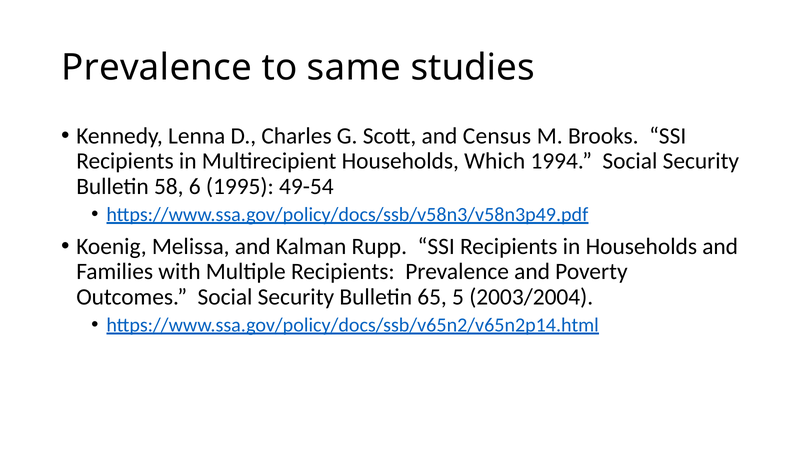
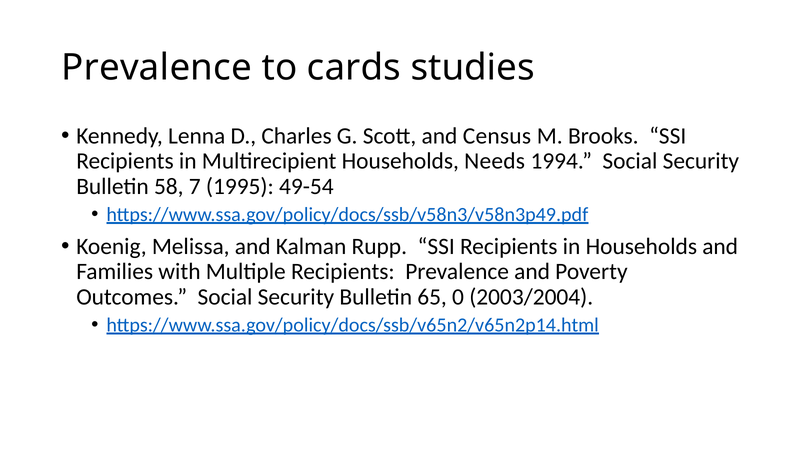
same: same -> cards (354, 67)
Which: Which -> Needs (495, 161)
6: 6 -> 7 (195, 186)
5: 5 -> 0 (458, 297)
